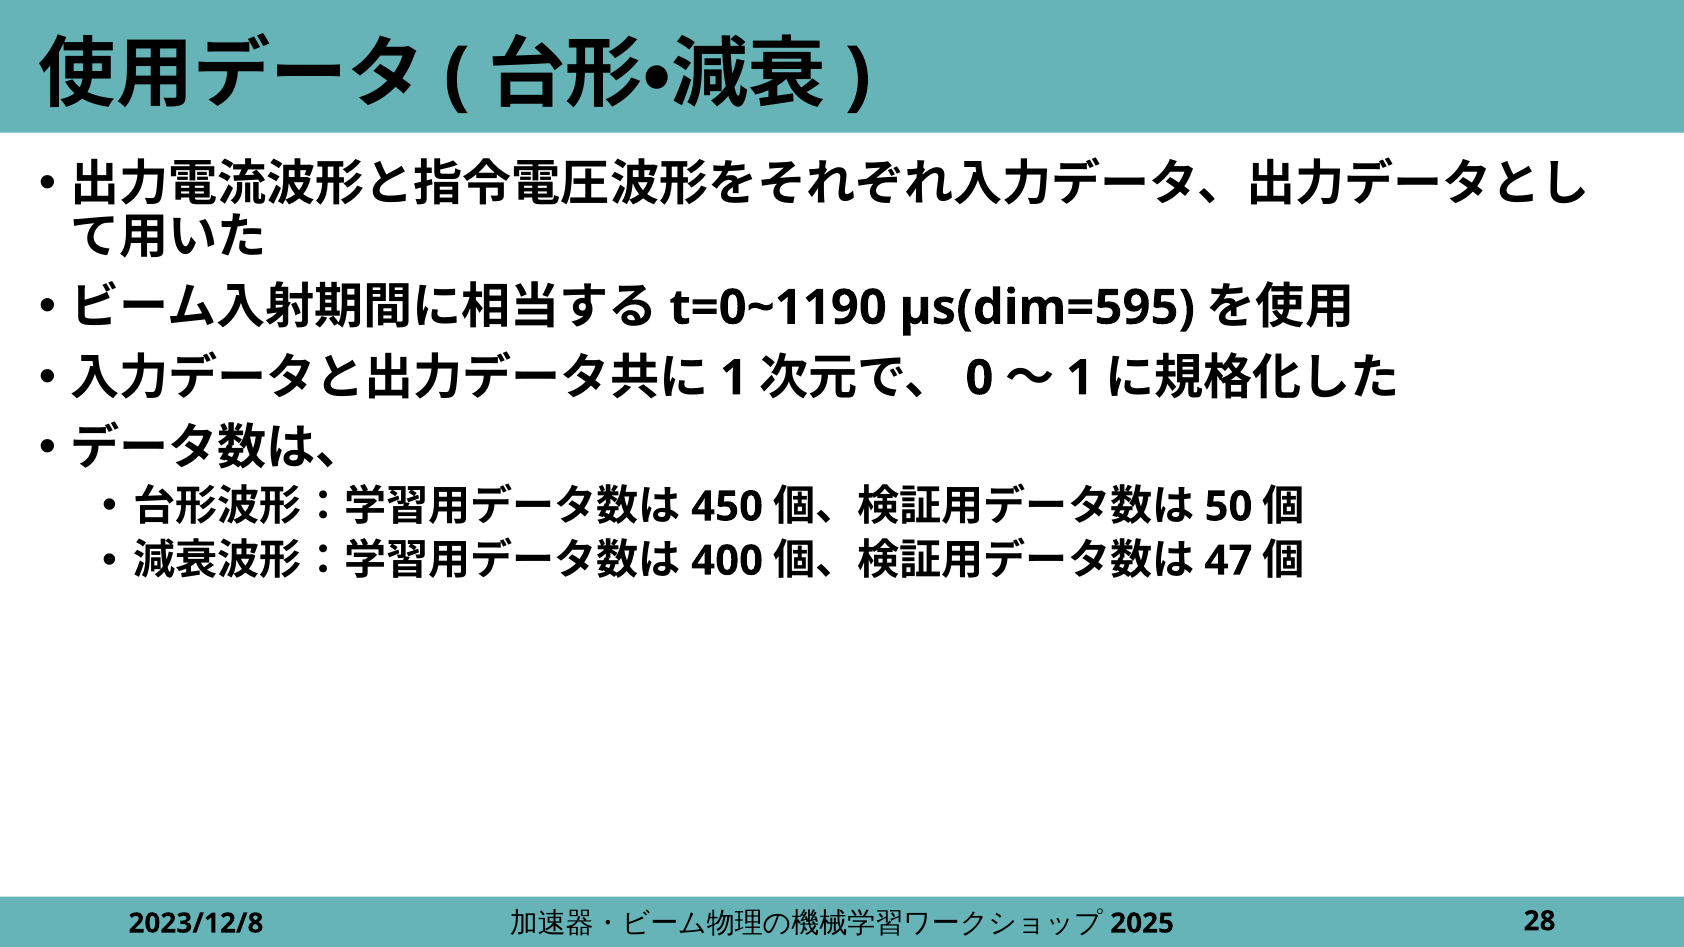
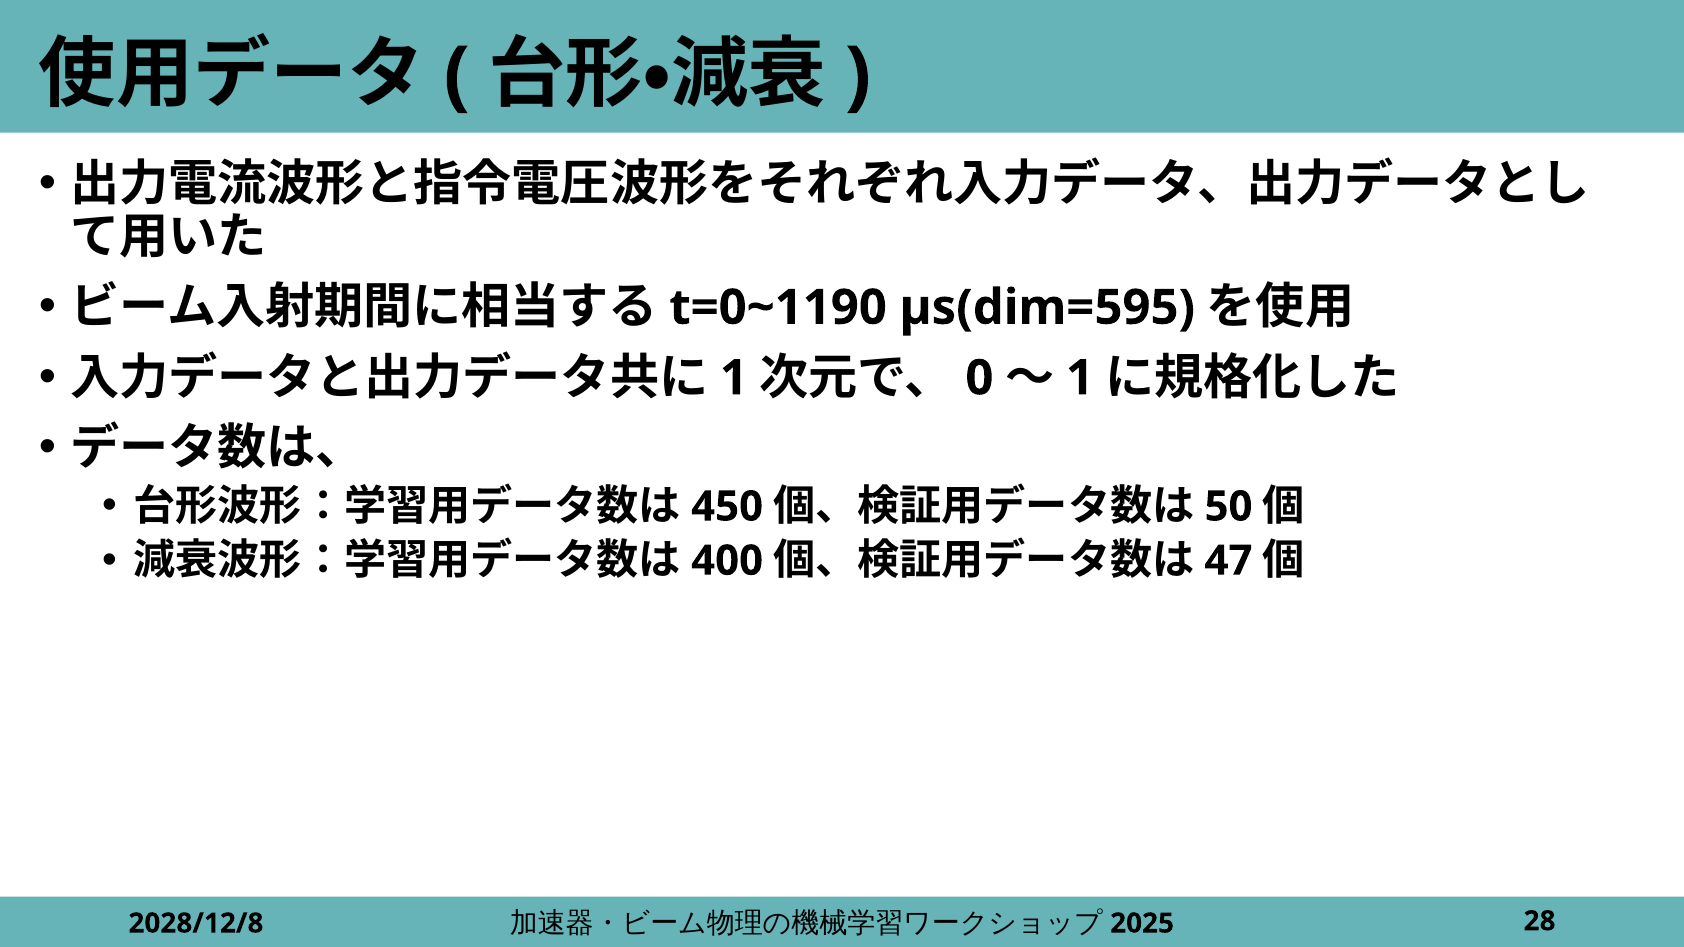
2023/12/8: 2023/12/8 -> 2028/12/8 (196, 924)
